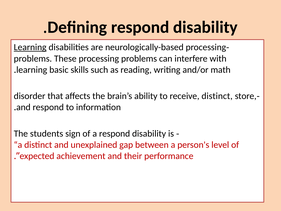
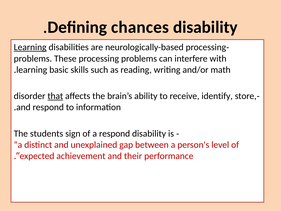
Defining respond: respond -> chances (140, 27)
that underline: none -> present (55, 96)
receive distinct: distinct -> identify (217, 96)
